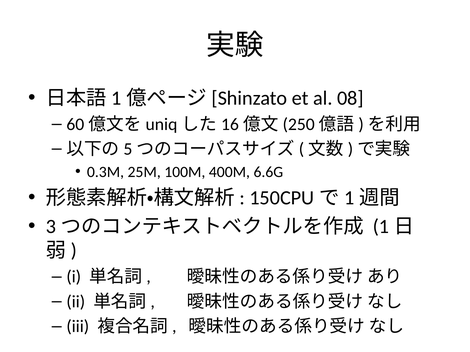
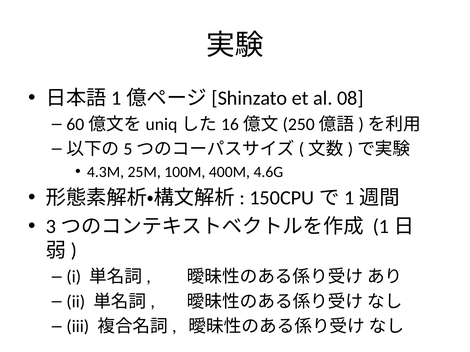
0.3M: 0.3M -> 4.3M (105, 172)
6.6G: 6.6G -> 4.6G (268, 172)
